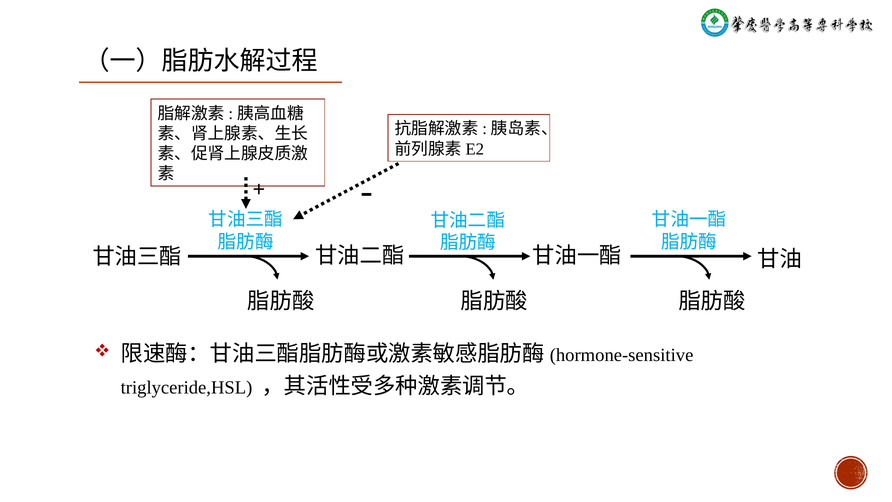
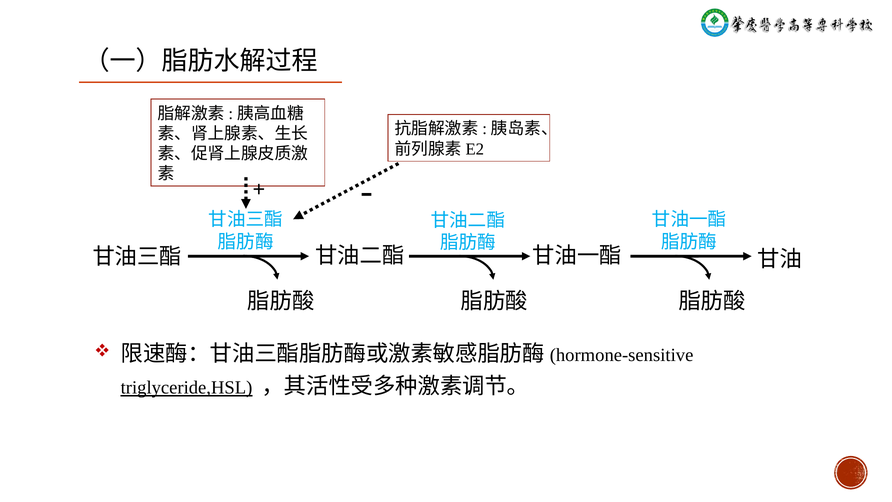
triglyceride,HSL underline: none -> present (187, 388)
